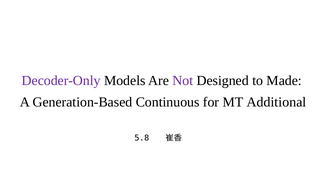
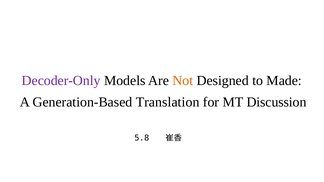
Not colour: purple -> orange (183, 81)
Continuous: Continuous -> Translation (168, 102)
Additional: Additional -> Discussion (276, 102)
